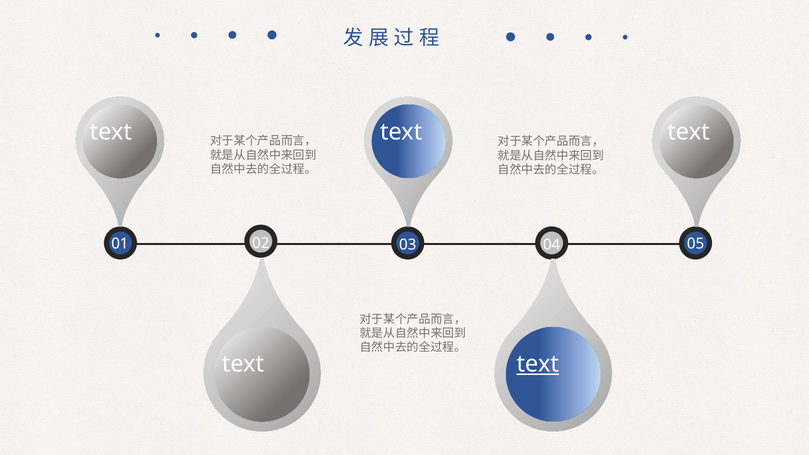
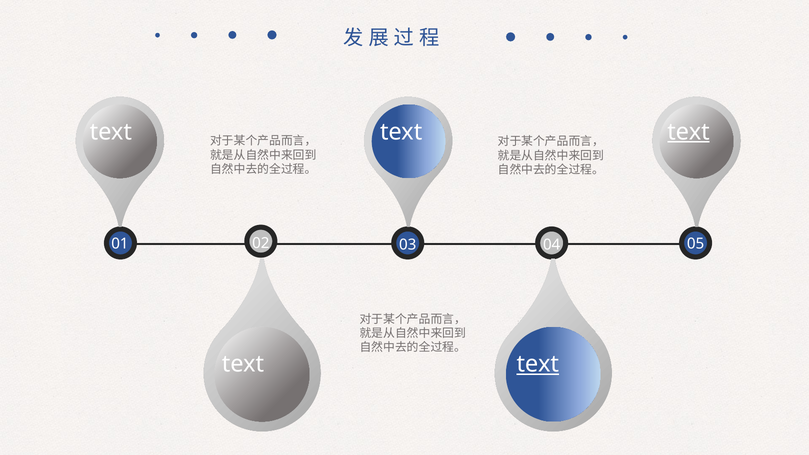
text underline: none -> present (688, 132)
